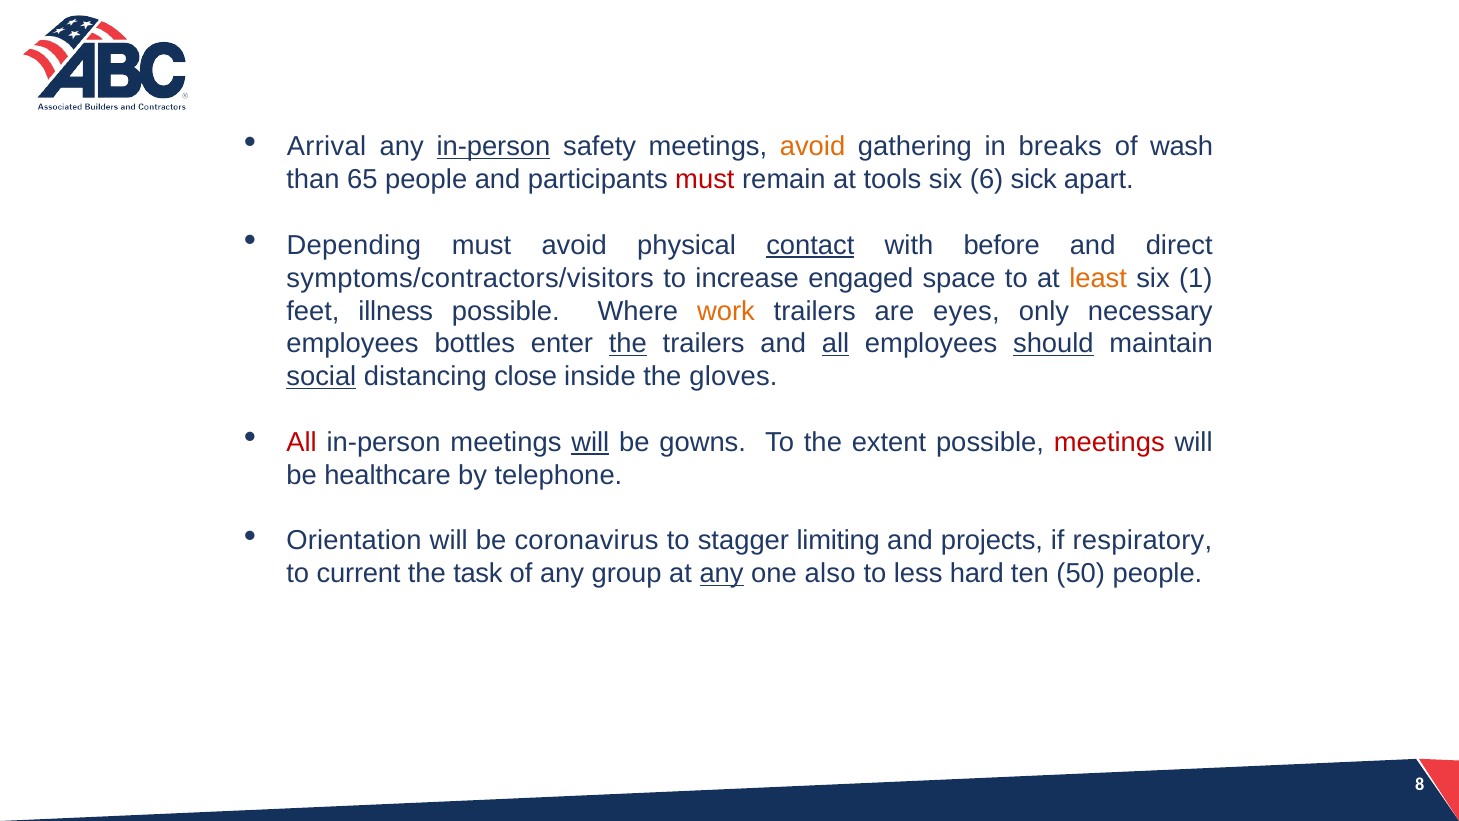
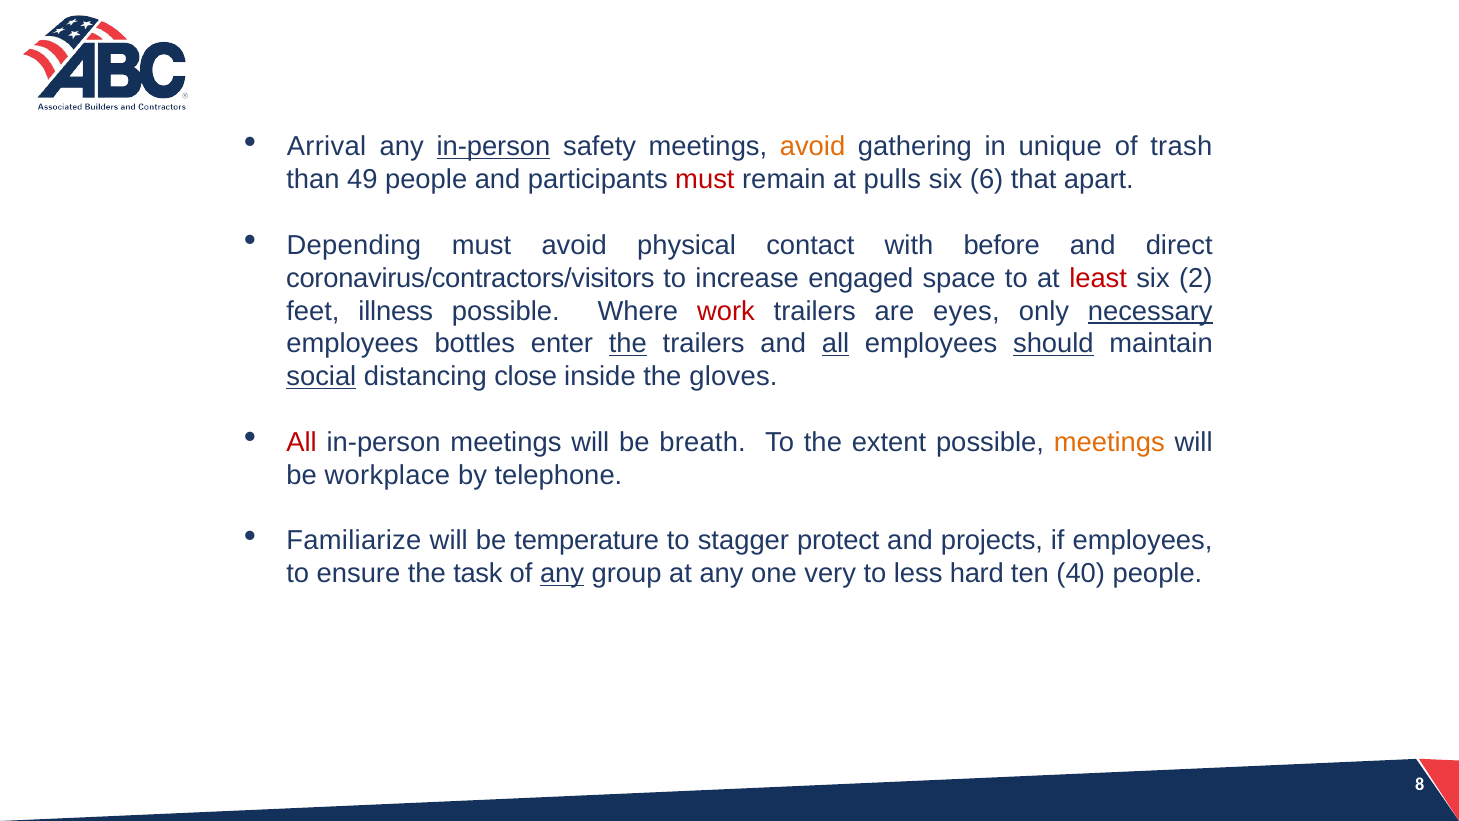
breaks: breaks -> unique (1060, 147)
wash: wash -> trash (1181, 147)
65: 65 -> 49 (362, 180)
tools: tools -> pulls (892, 180)
sick: sick -> that (1034, 180)
contact underline: present -> none (810, 245)
symptoms/contractors/visitors: symptoms/contractors/visitors -> coronavirus/contractors/visitors (470, 278)
least colour: orange -> red (1098, 278)
1: 1 -> 2 (1196, 278)
work colour: orange -> red (726, 311)
necessary underline: none -> present (1150, 311)
will underline: present -> none (590, 442)
gowns: gowns -> breath (703, 442)
meetings colour: red -> orange (1109, 442)
healthcare: healthcare -> workplace (387, 475)
Orientation: Orientation -> Familiarize (354, 541)
coronavirus: coronavirus -> temperature (587, 541)
limiting: limiting -> protect (838, 541)
if respiratory: respiratory -> employees (1143, 541)
current: current -> ensure (358, 574)
any underline: none -> present (562, 574)
any underline: present -> none (722, 574)
also: also -> very (830, 574)
50: 50 -> 40 (1081, 574)
